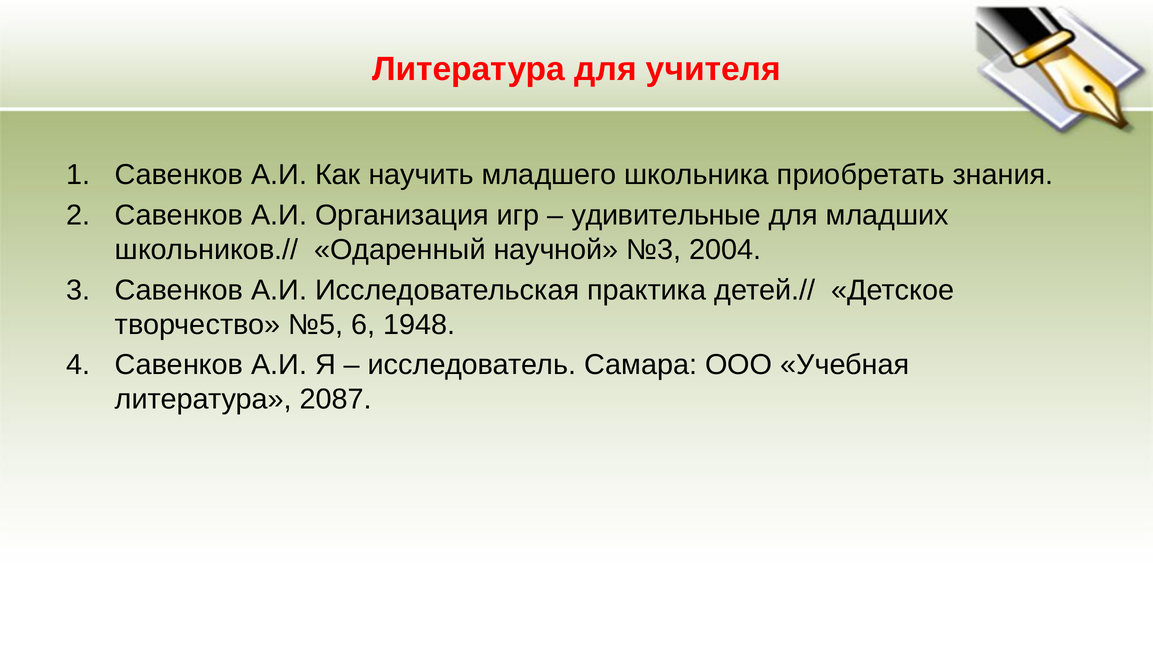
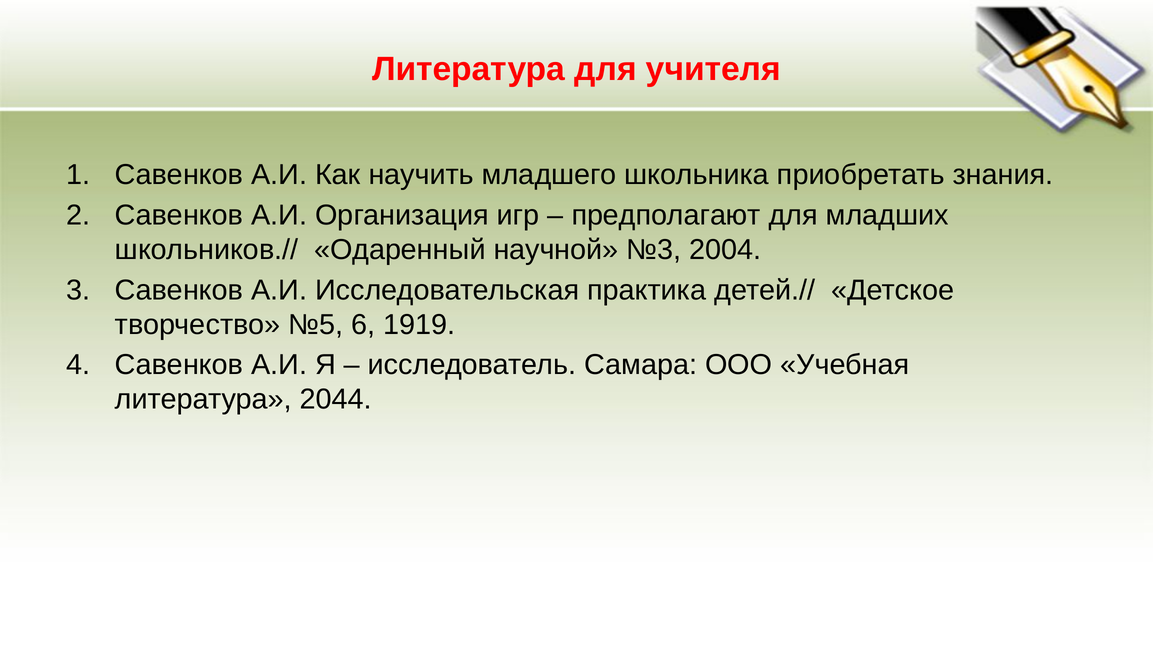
удивительные: удивительные -> предполагают (666, 215)
1948: 1948 -> 1919 (419, 325)
2087: 2087 -> 2044 (336, 400)
